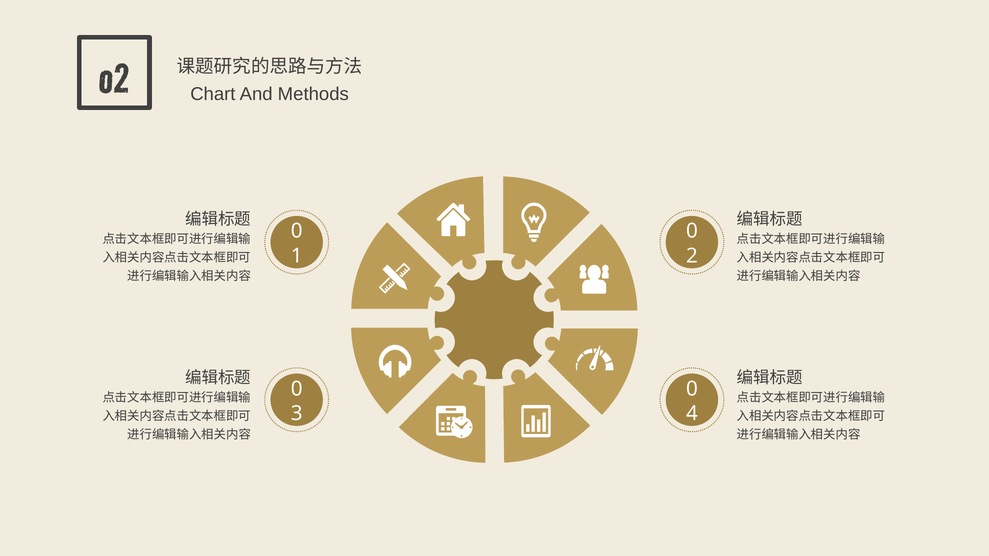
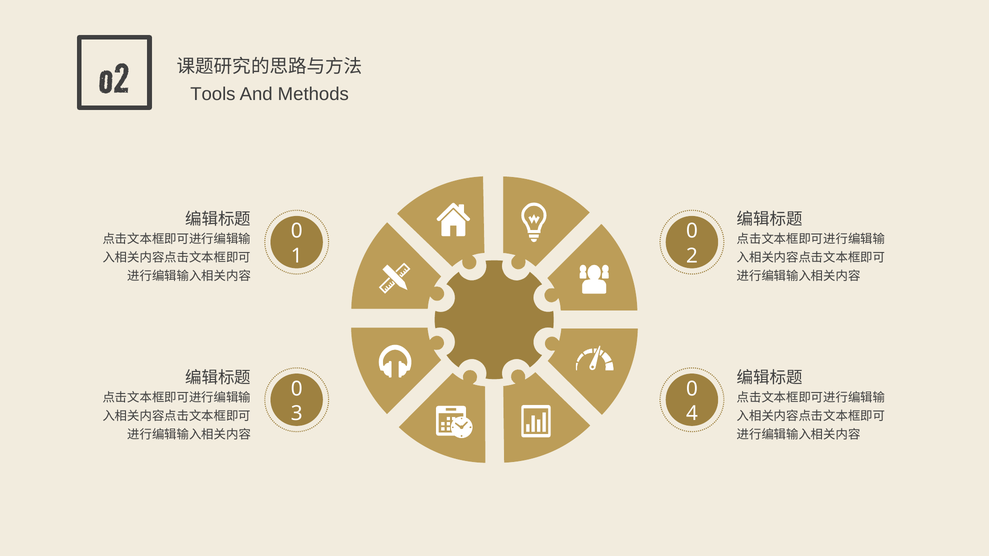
Chart: Chart -> Tools (213, 94)
